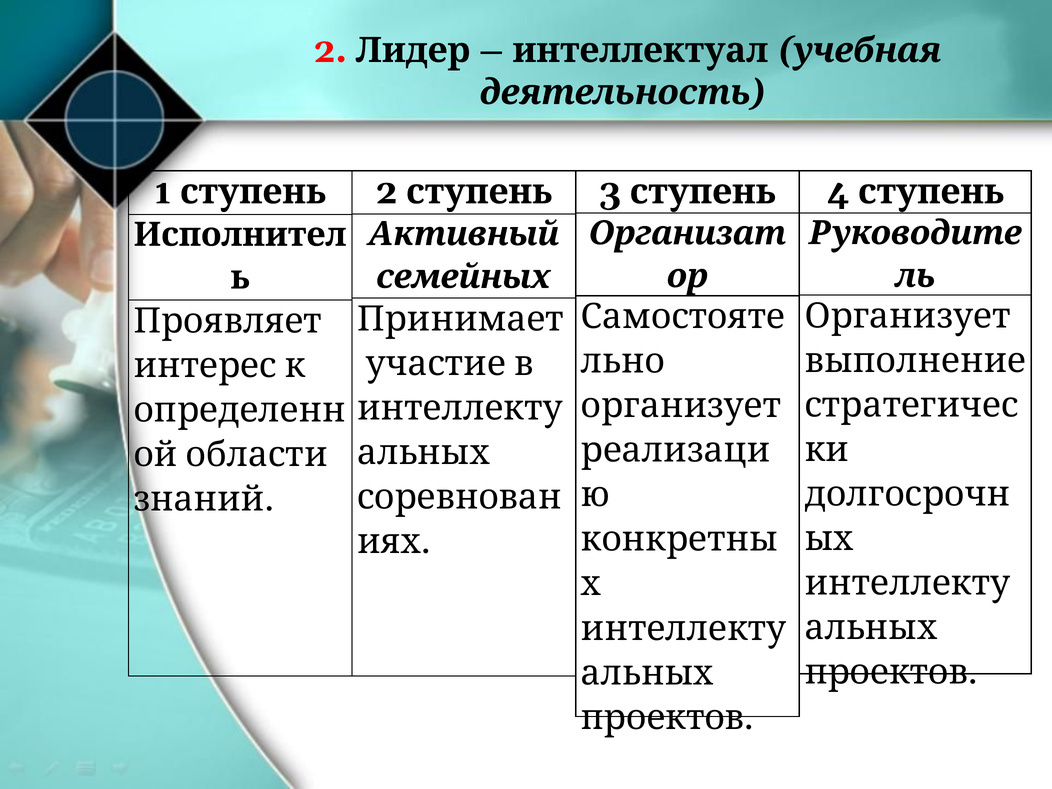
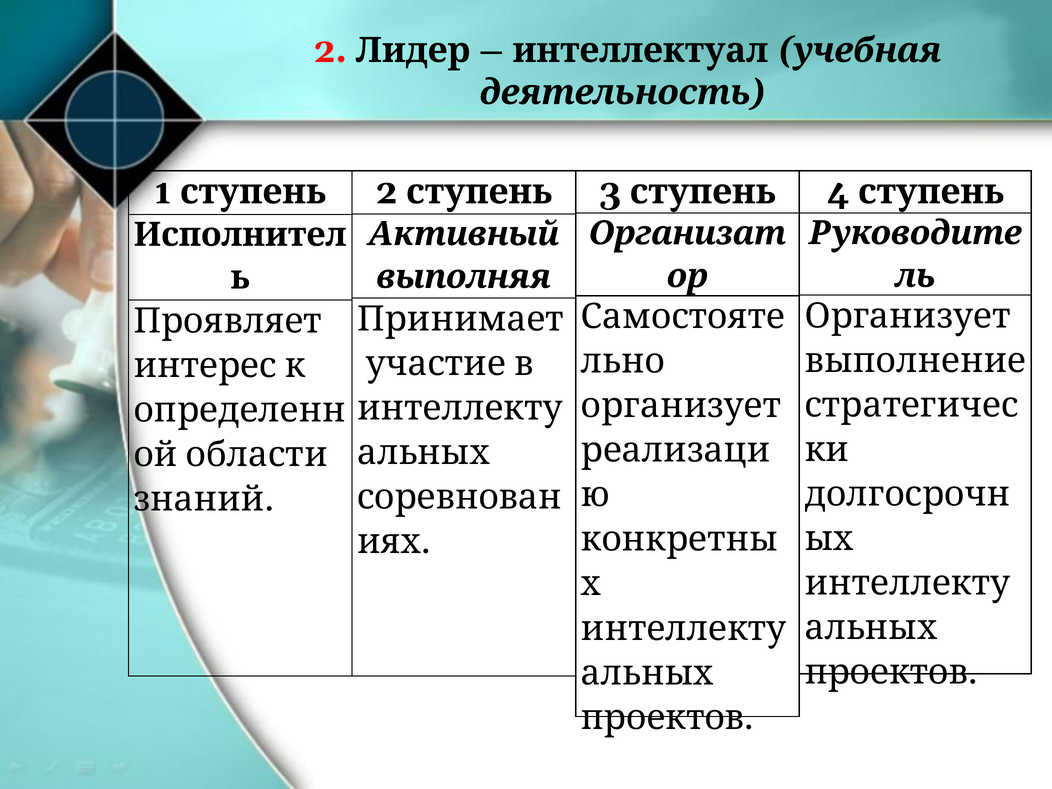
семейных: семейных -> выполняя (464, 277)
